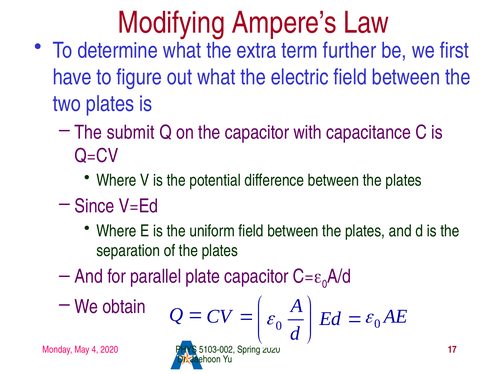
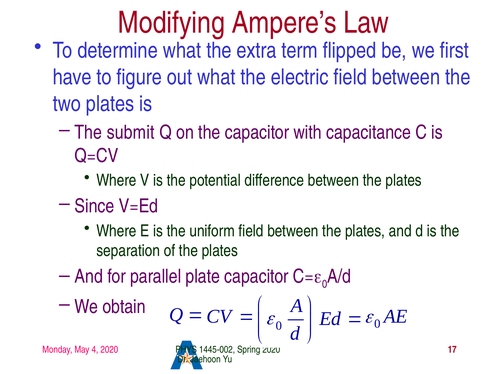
further: further -> flipped (350, 51)
5103-002: 5103-002 -> 1445-002 (217, 350)
